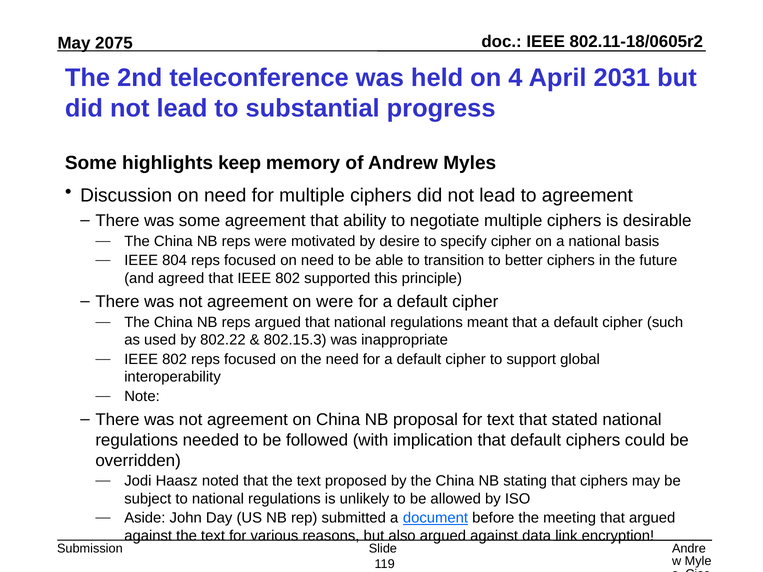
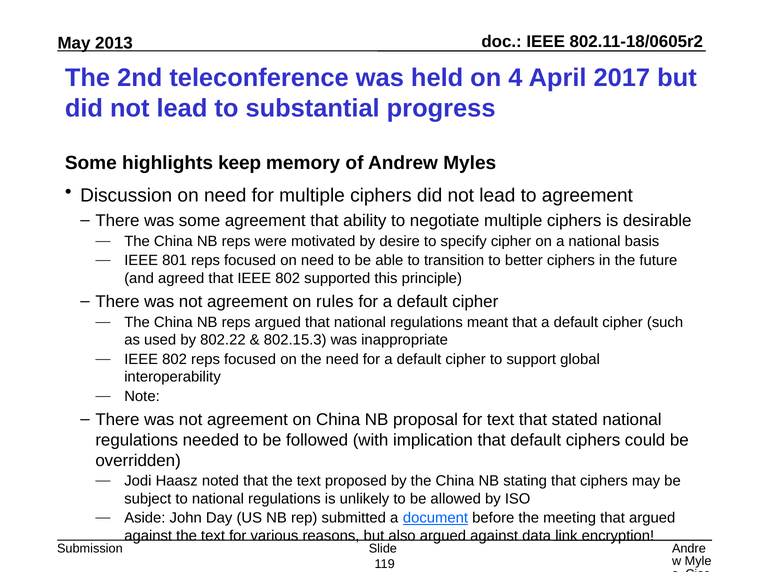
2075: 2075 -> 2013 (114, 43)
2031: 2031 -> 2017 (622, 78)
804: 804 -> 801 (175, 261)
on were: were -> rules (335, 302)
